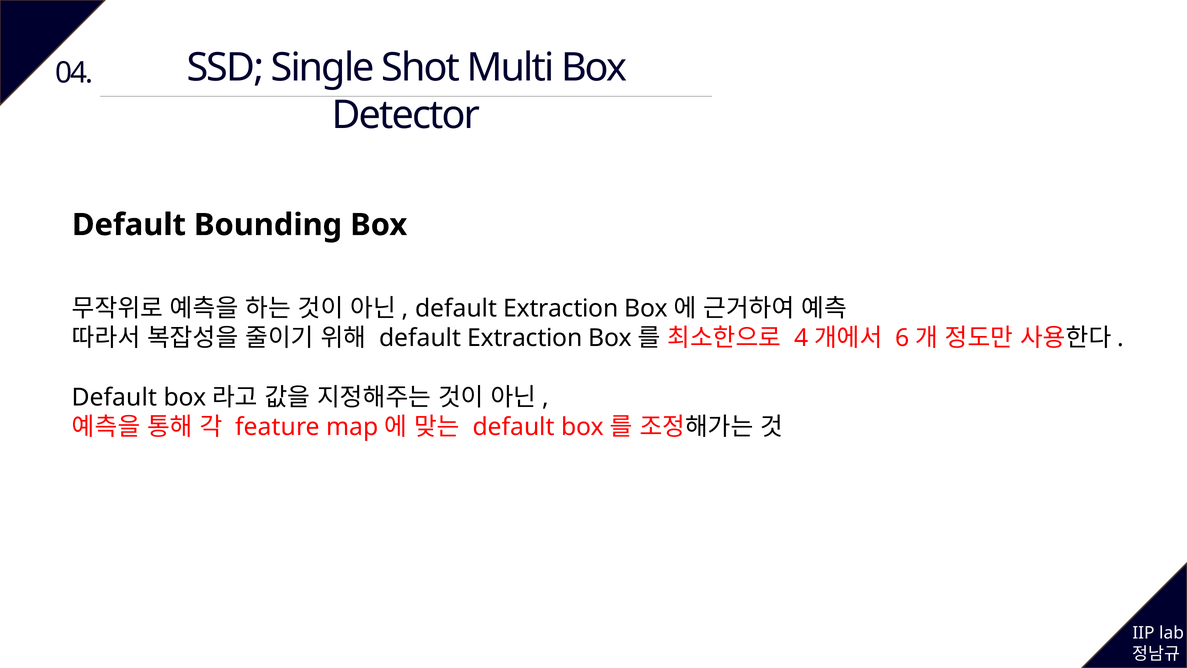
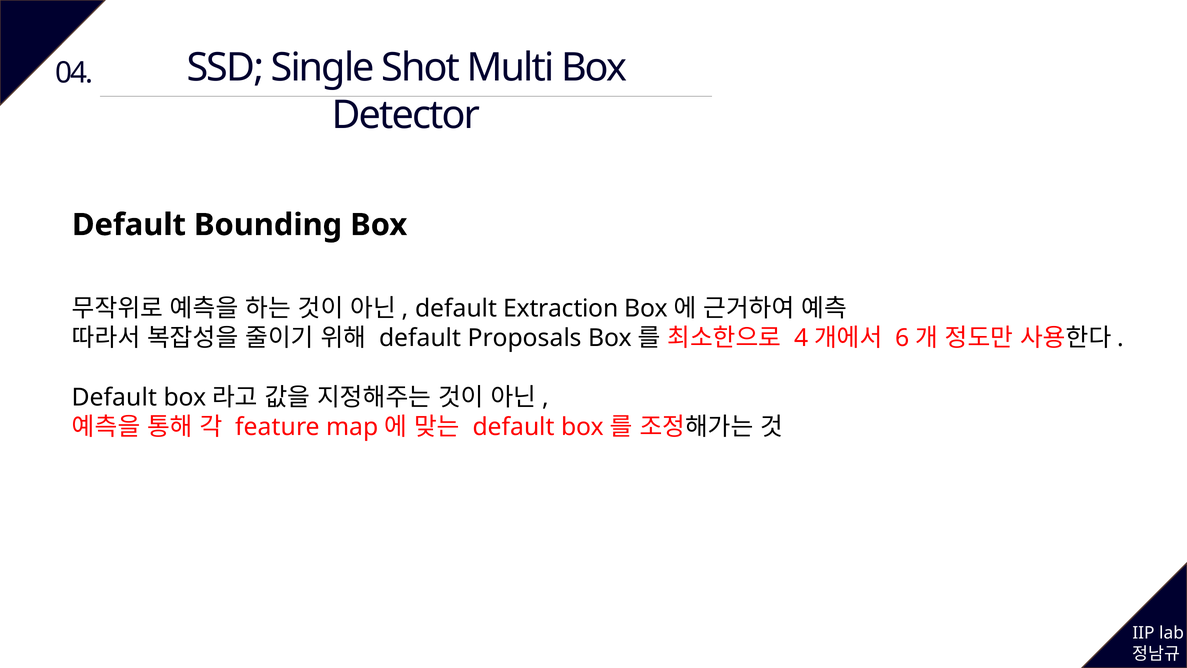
Extraction: Extraction -> Proposals (525, 338)
